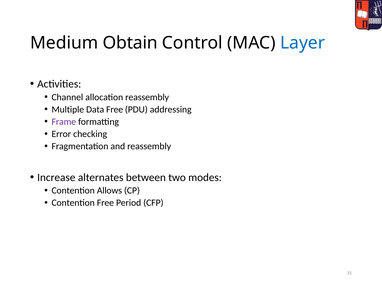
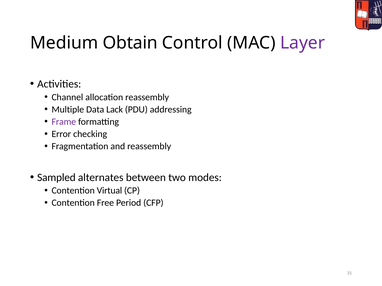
Layer colour: blue -> purple (303, 43)
Data Free: Free -> Lack (115, 110)
Increase: Increase -> Sampled (56, 178)
Allows: Allows -> Virtual (109, 191)
